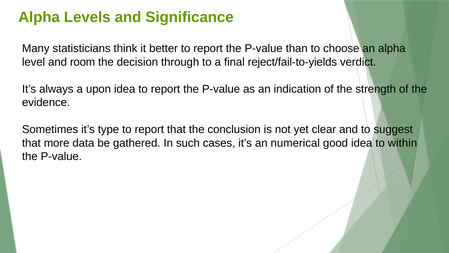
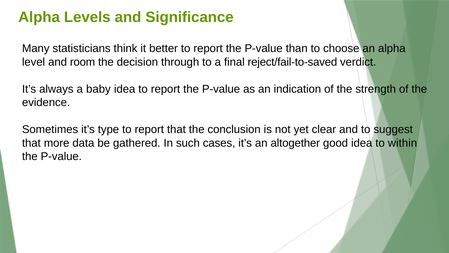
reject/fail-to-yields: reject/fail-to-yields -> reject/fail-to-saved (292, 62)
upon: upon -> baby (98, 89)
numerical: numerical -> altogether (295, 143)
